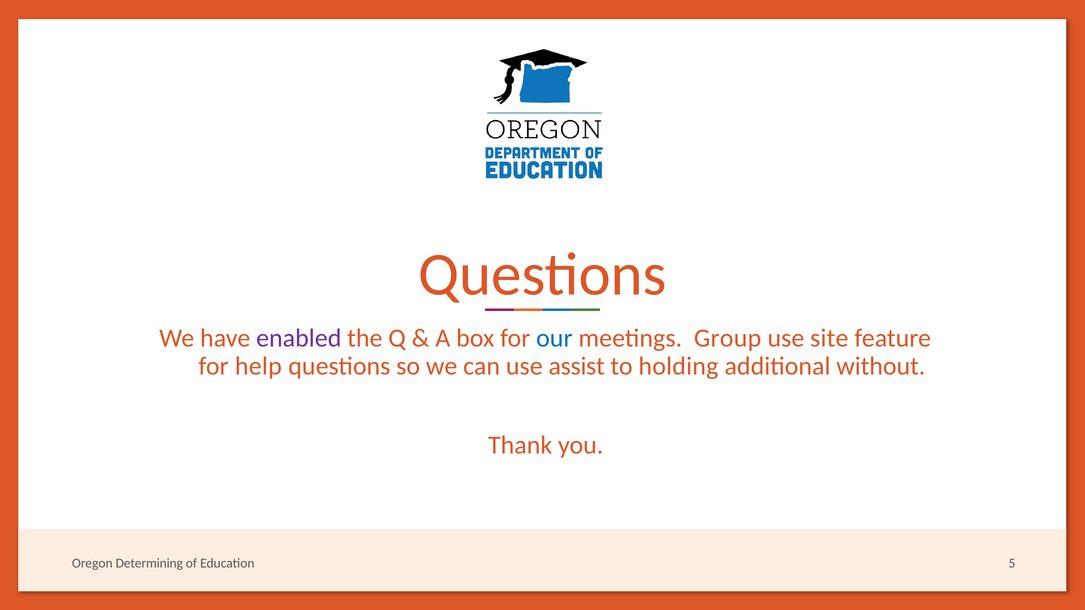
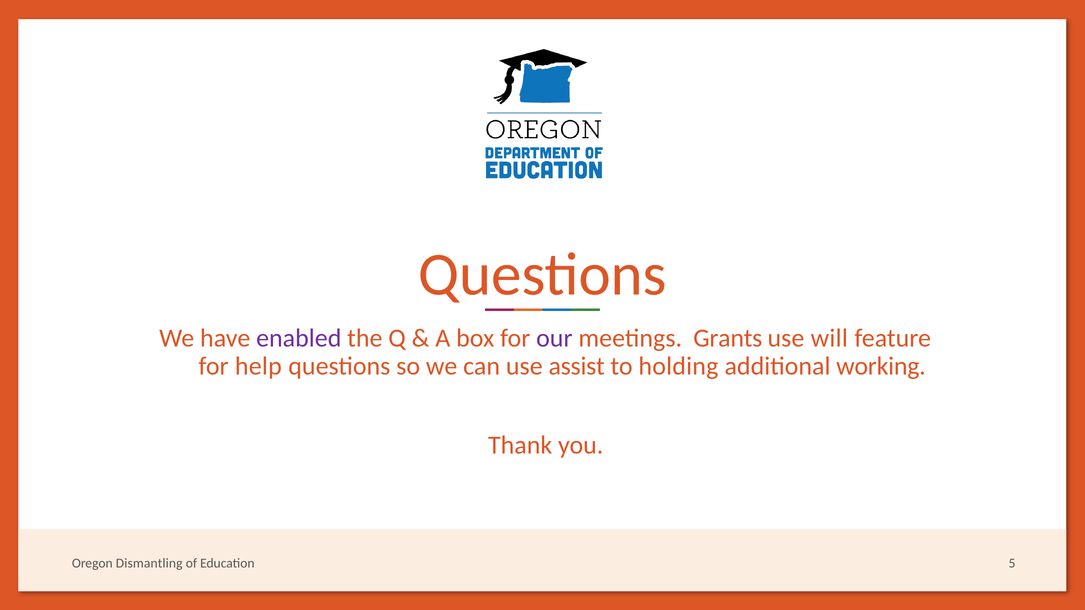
our colour: blue -> purple (554, 339)
Group: Group -> Grants (728, 339)
site: site -> will (829, 339)
without: without -> working (881, 367)
Determining: Determining -> Dismantling (149, 564)
